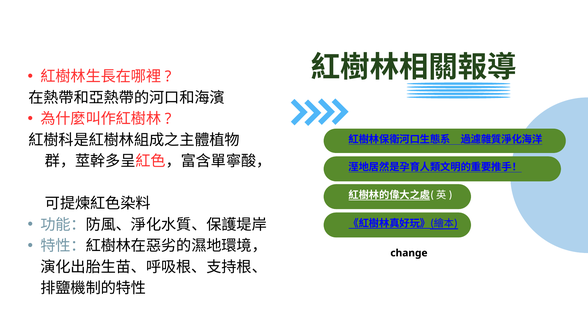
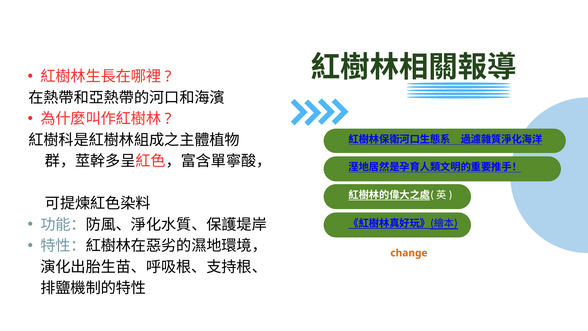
change colour: black -> orange (409, 253)
